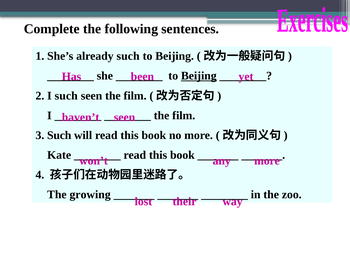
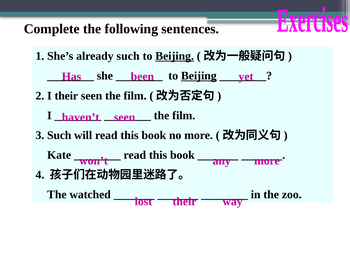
Beijing underline: none -> present (175, 56)
I such: such -> their (66, 96)
growing: growing -> watched (90, 195)
